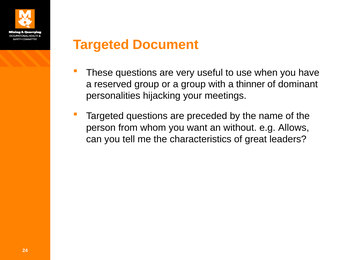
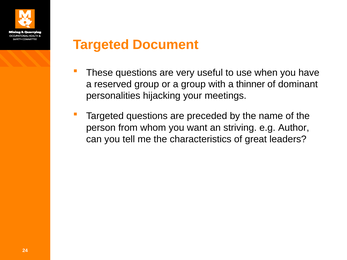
without: without -> striving (240, 128)
Allows: Allows -> Author (294, 128)
